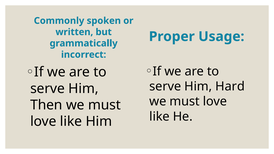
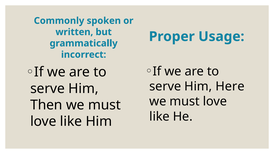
Hard: Hard -> Here (230, 86)
